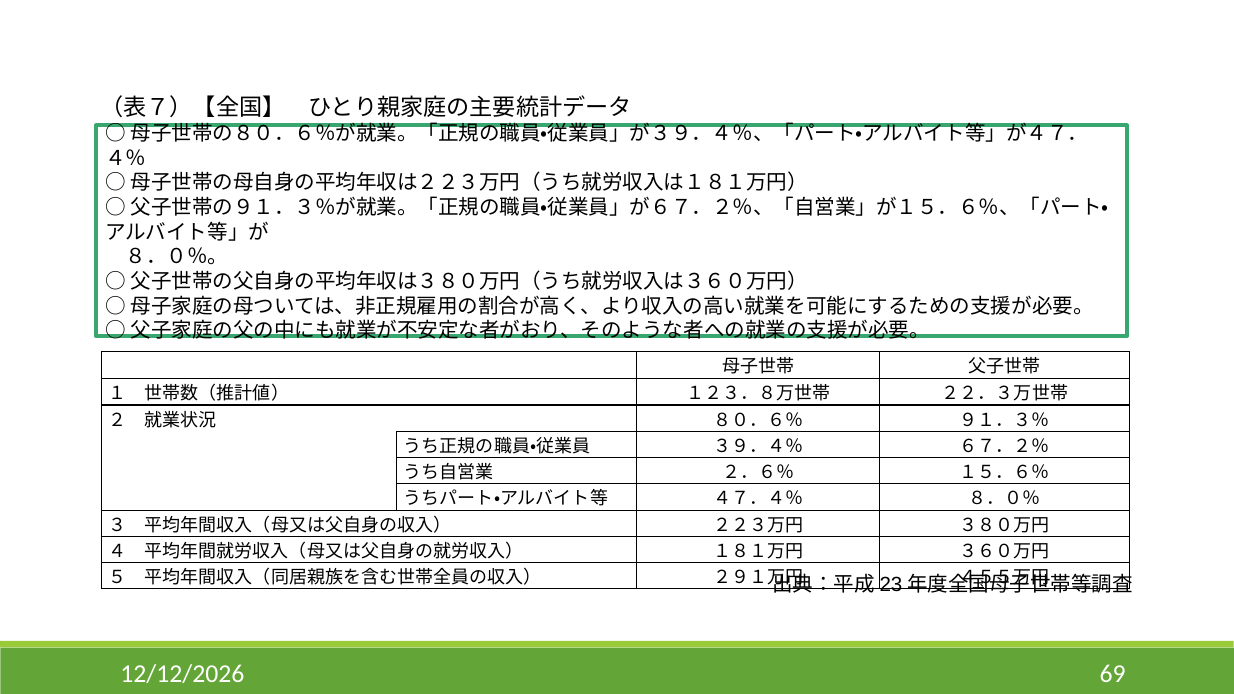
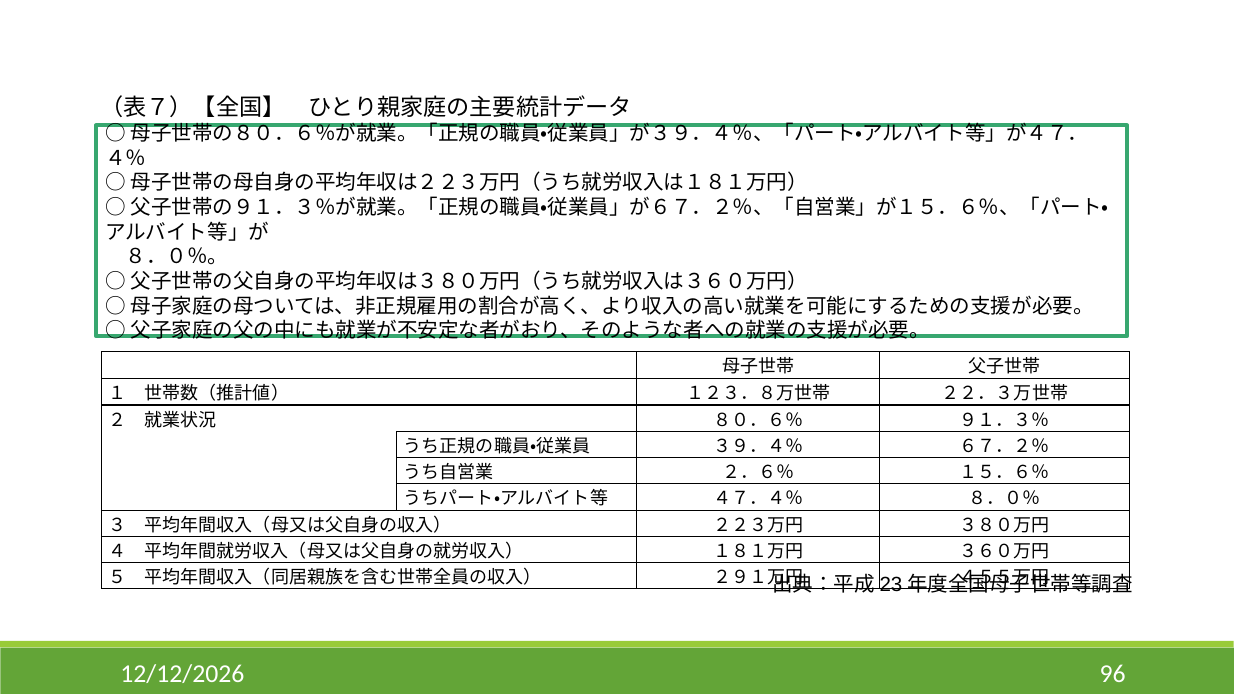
69: 69 -> 96 (1113, 674)
